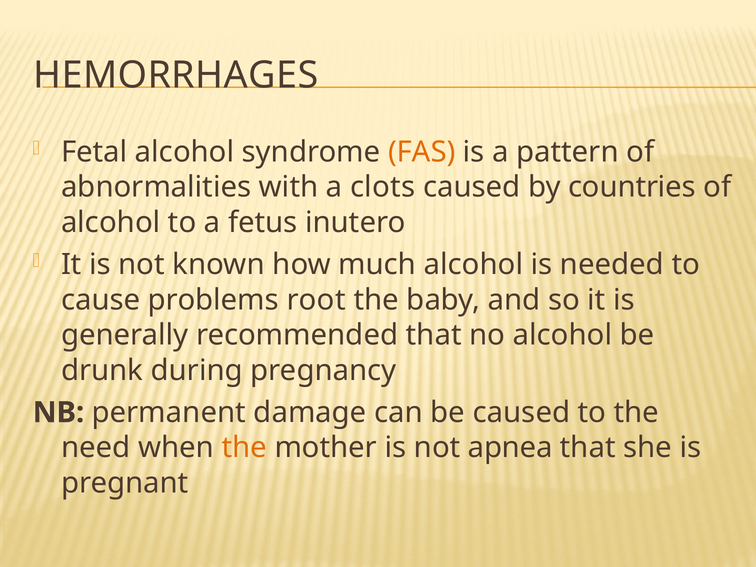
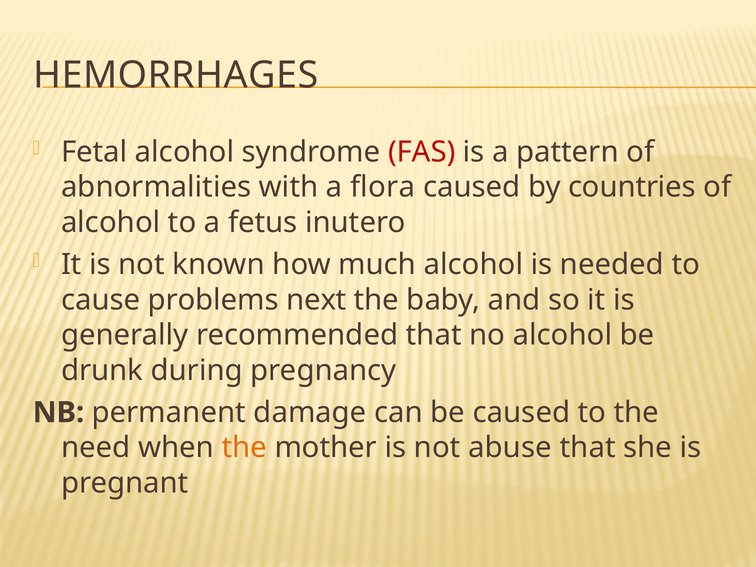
FAS colour: orange -> red (422, 152)
clots: clots -> flora (383, 187)
root: root -> next (316, 300)
apnea: apnea -> abuse (510, 448)
